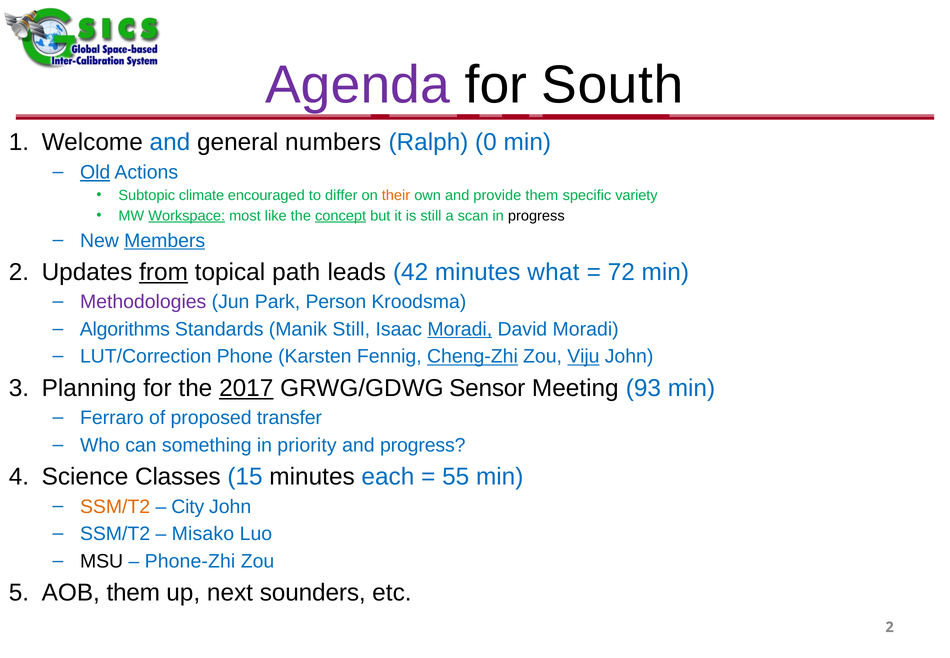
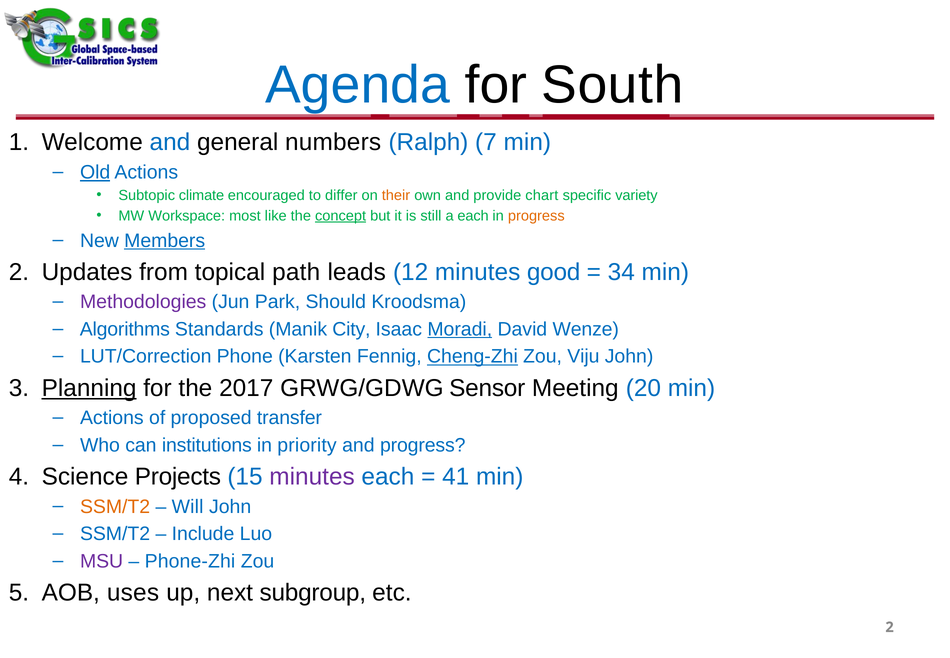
Agenda colour: purple -> blue (358, 85)
0: 0 -> 7 (486, 142)
provide them: them -> chart (542, 195)
Workspace underline: present -> none (187, 216)
a scan: scan -> each (473, 216)
progress colour: black -> orange (536, 216)
from underline: present -> none (164, 272)
42: 42 -> 12 (411, 272)
what: what -> good (554, 272)
72: 72 -> 34 (621, 272)
Person: Person -> Should (336, 302)
Manik Still: Still -> City (351, 329)
David Moradi: Moradi -> Wenze (586, 329)
Viju underline: present -> none (583, 356)
Planning underline: none -> present (89, 388)
2017 underline: present -> none (246, 388)
93: 93 -> 20 (643, 388)
Ferraro: Ferraro -> Actions (112, 418)
something: something -> institutions (207, 445)
Classes: Classes -> Projects (178, 477)
minutes colour: black -> purple (312, 477)
55: 55 -> 41 (456, 477)
City: City -> Will (188, 506)
Misako: Misako -> Include (203, 534)
MSU colour: black -> purple (102, 561)
AOB them: them -> uses (133, 593)
sounders: sounders -> subgroup (313, 593)
